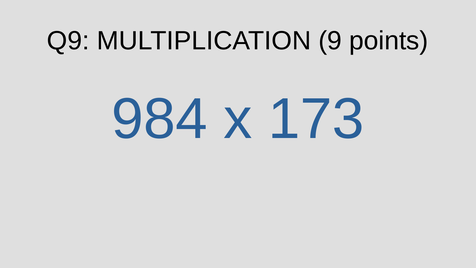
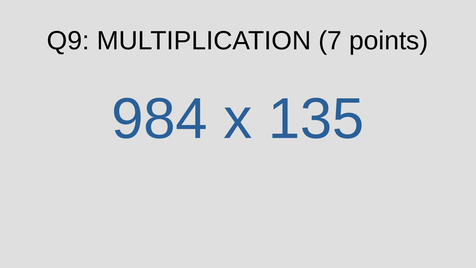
9: 9 -> 7 (330, 41)
173: 173 -> 135 (316, 119)
